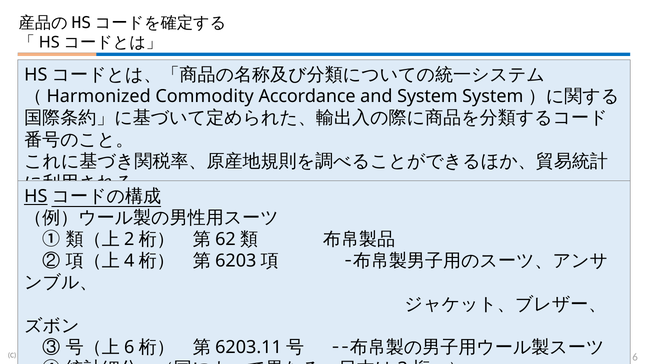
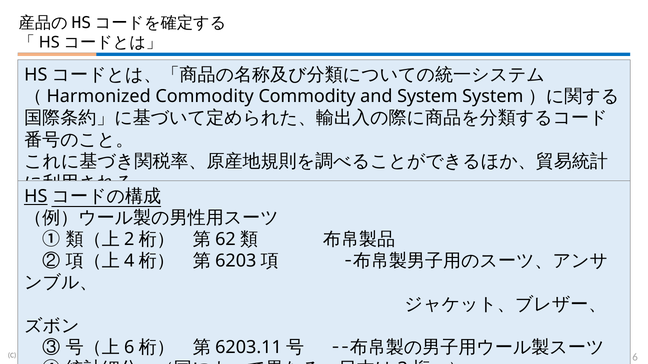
Commodity Accordance: Accordance -> Commodity (307, 97)
